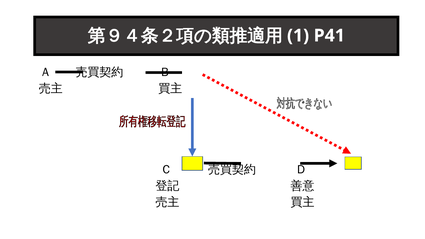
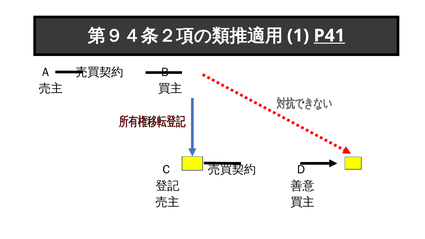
P41 underline: none -> present (329, 36)
